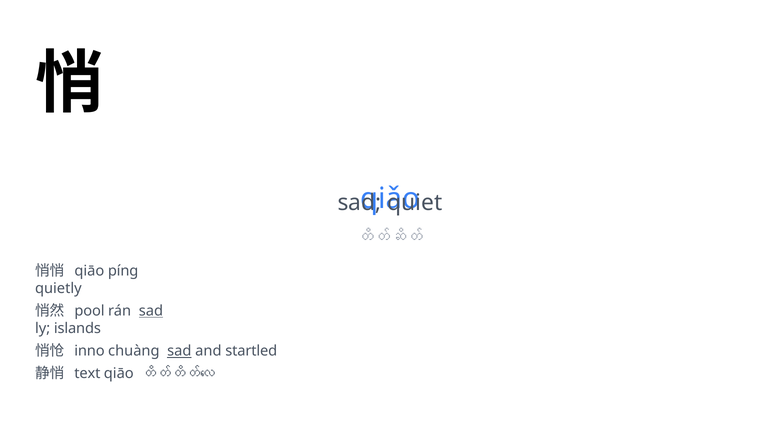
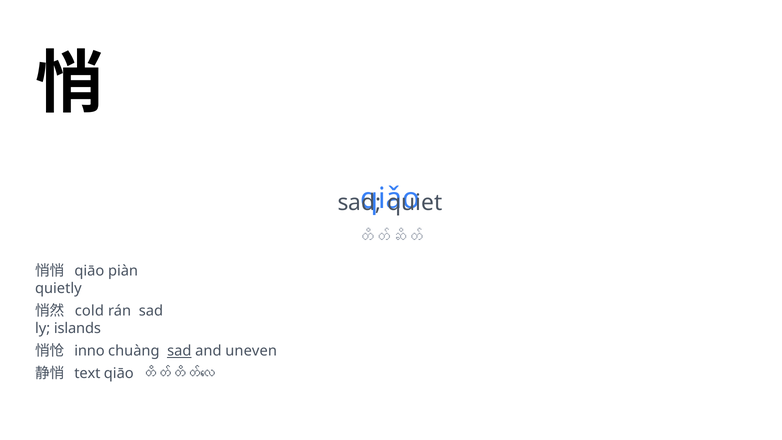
píng: píng -> piàn (123, 271)
pool: pool -> cold (89, 311)
sad underline: present -> none (151, 311)
startled: startled -> uneven (251, 351)
